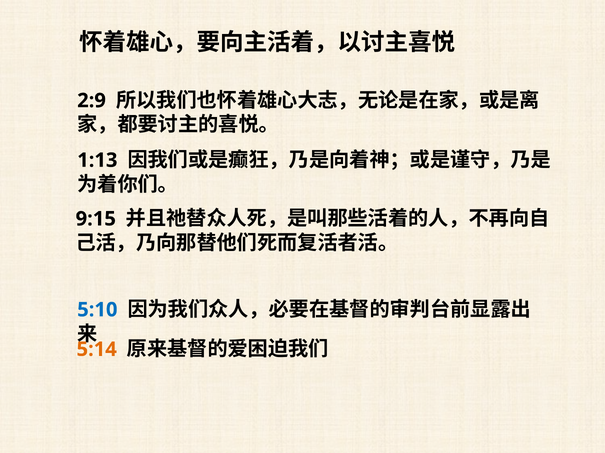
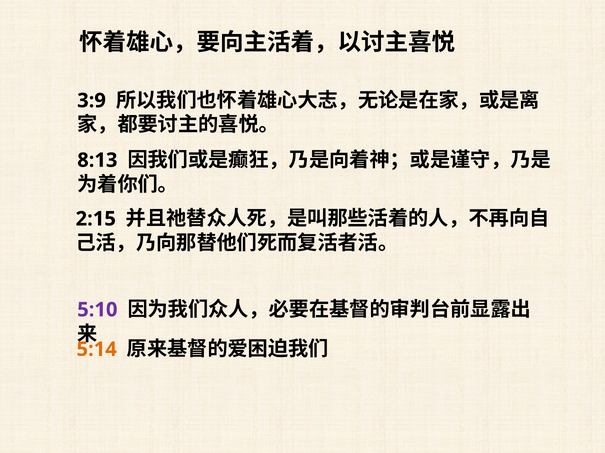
2:9: 2:9 -> 3:9 (92, 101)
1:13: 1:13 -> 8:13 (97, 160)
9:15: 9:15 -> 2:15 (96, 219)
5:10 colour: blue -> purple (97, 310)
